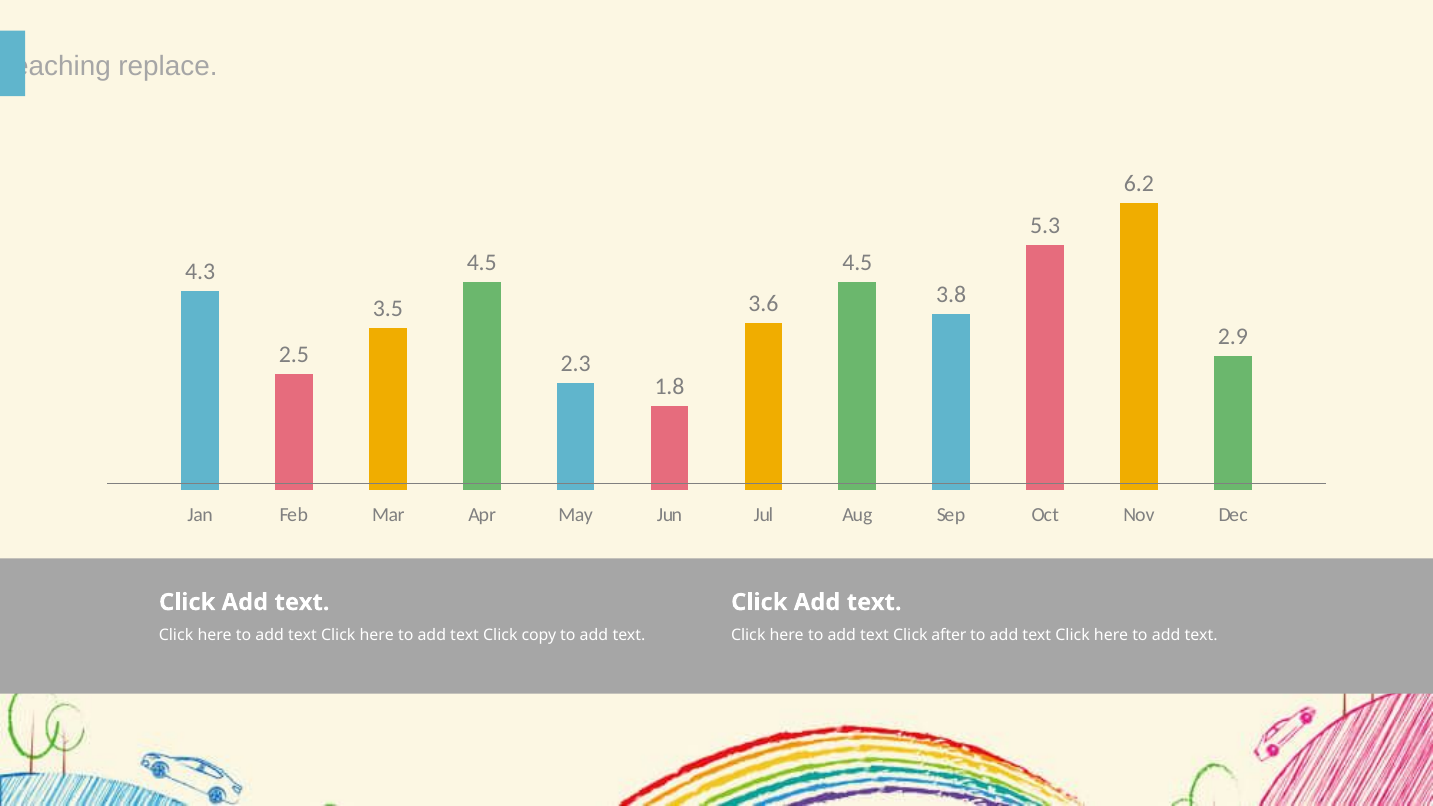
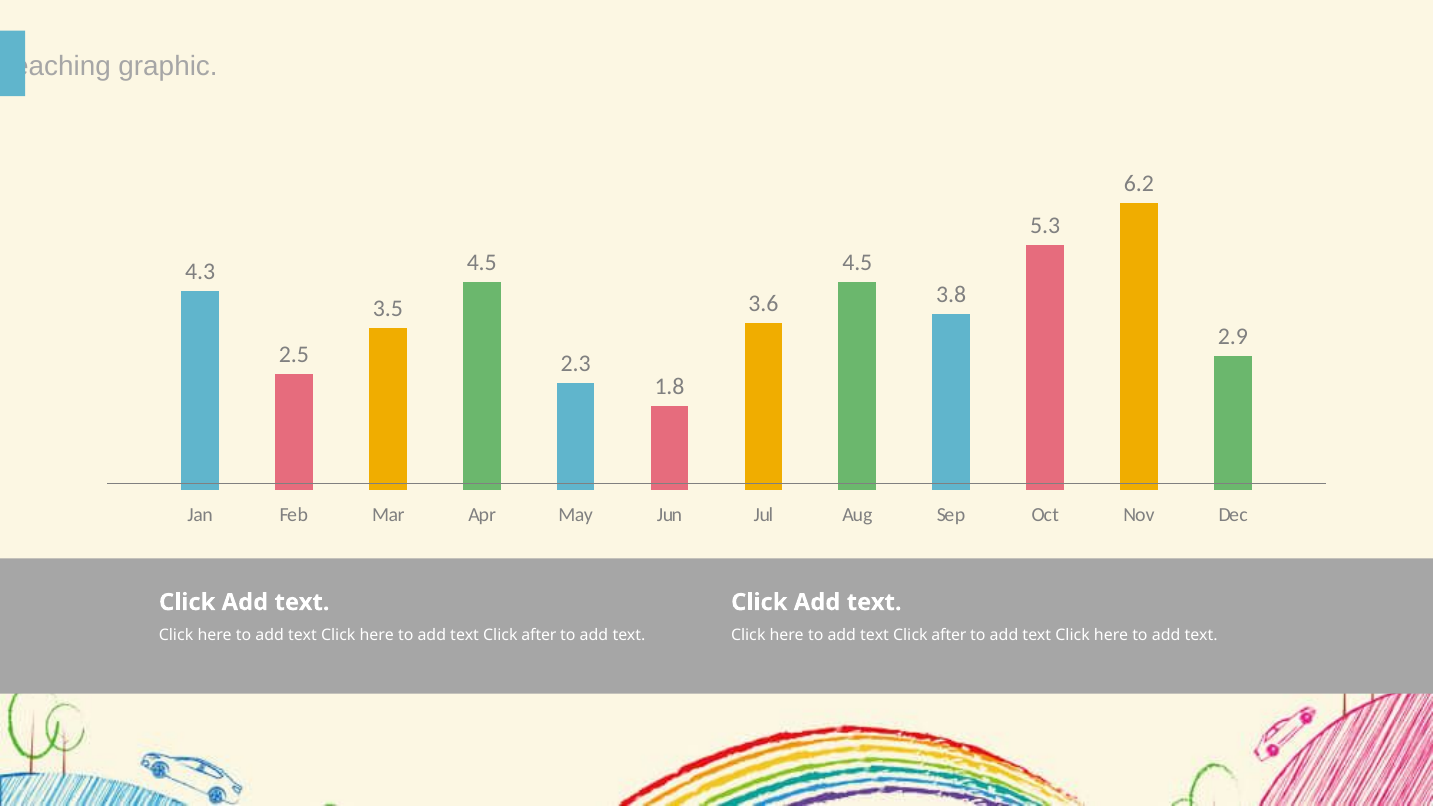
replace: replace -> graphic (168, 66)
copy: copy -> after (539, 635)
